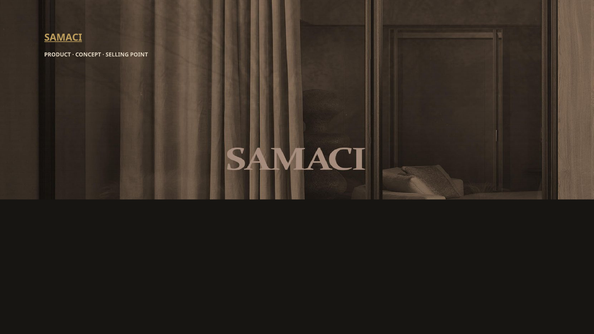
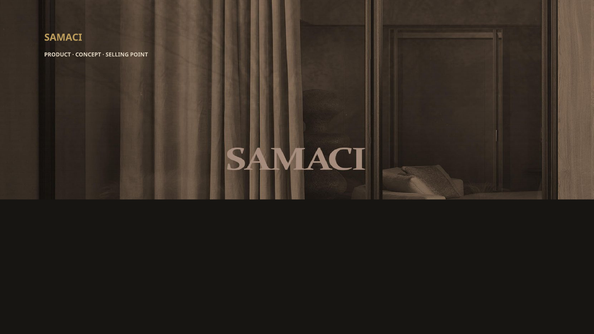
SAMACI underline: present -> none (63, 37)
